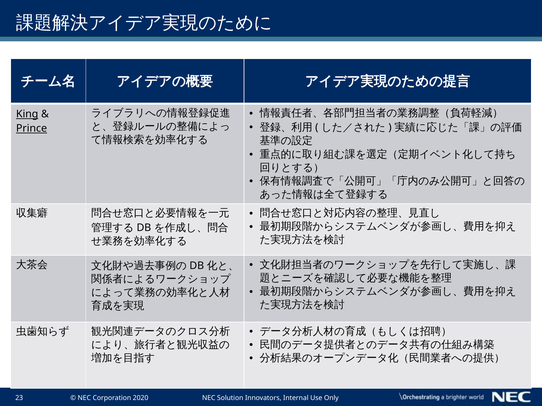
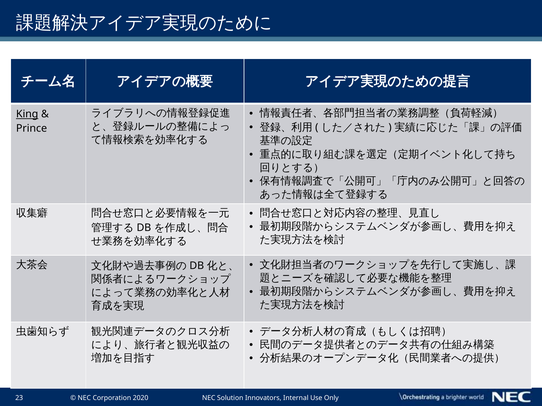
Prince underline: present -> none (32, 129)
